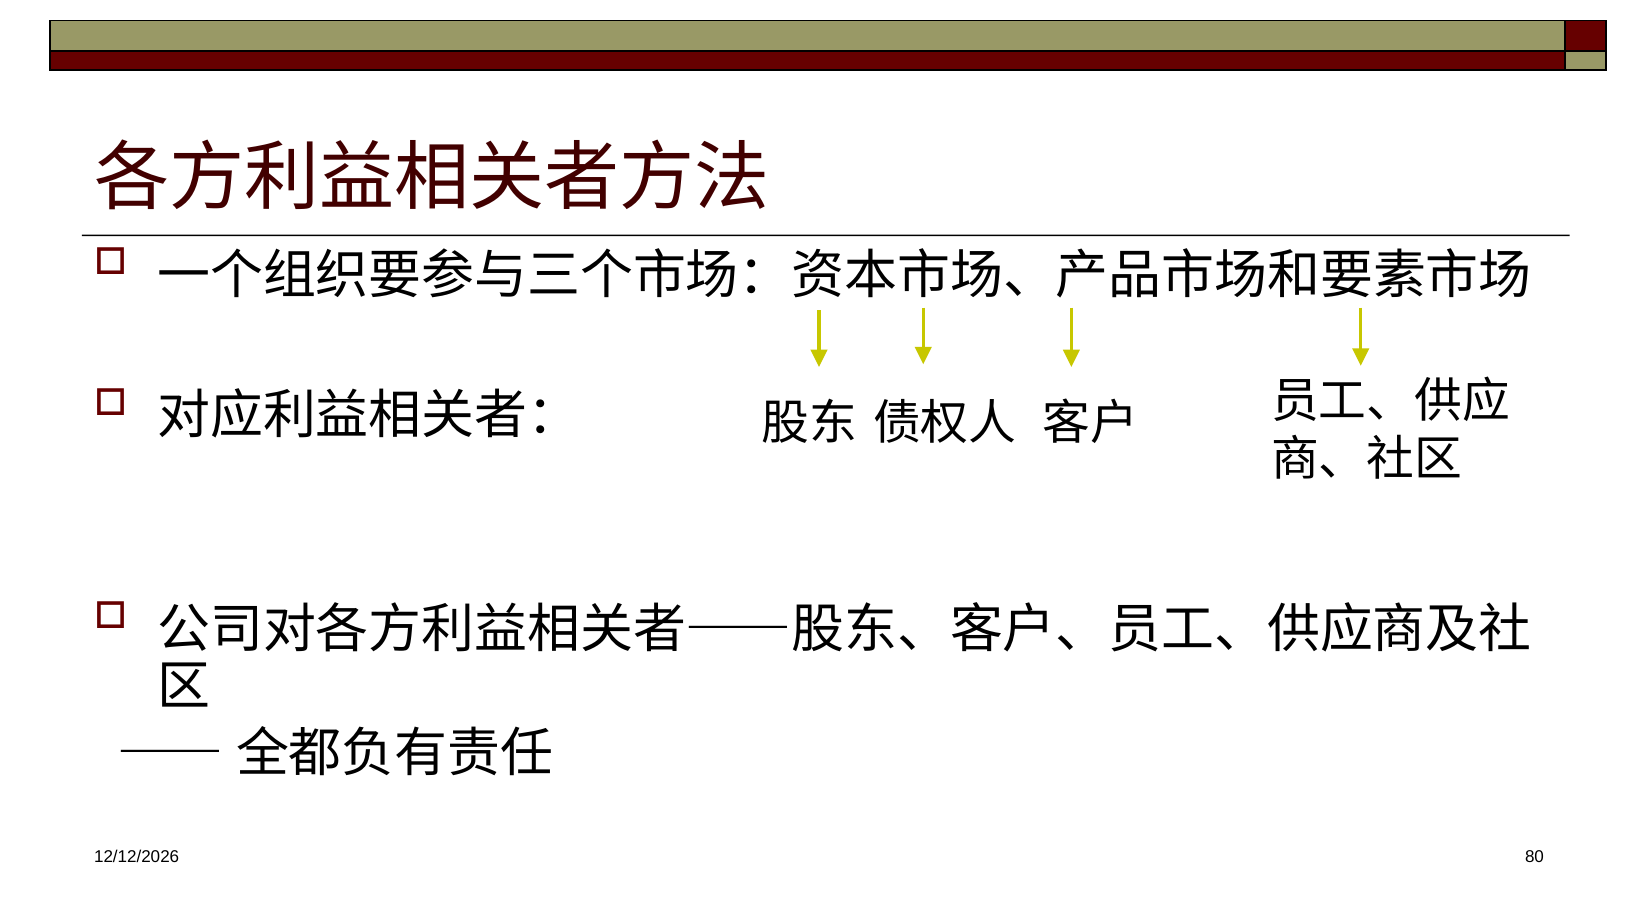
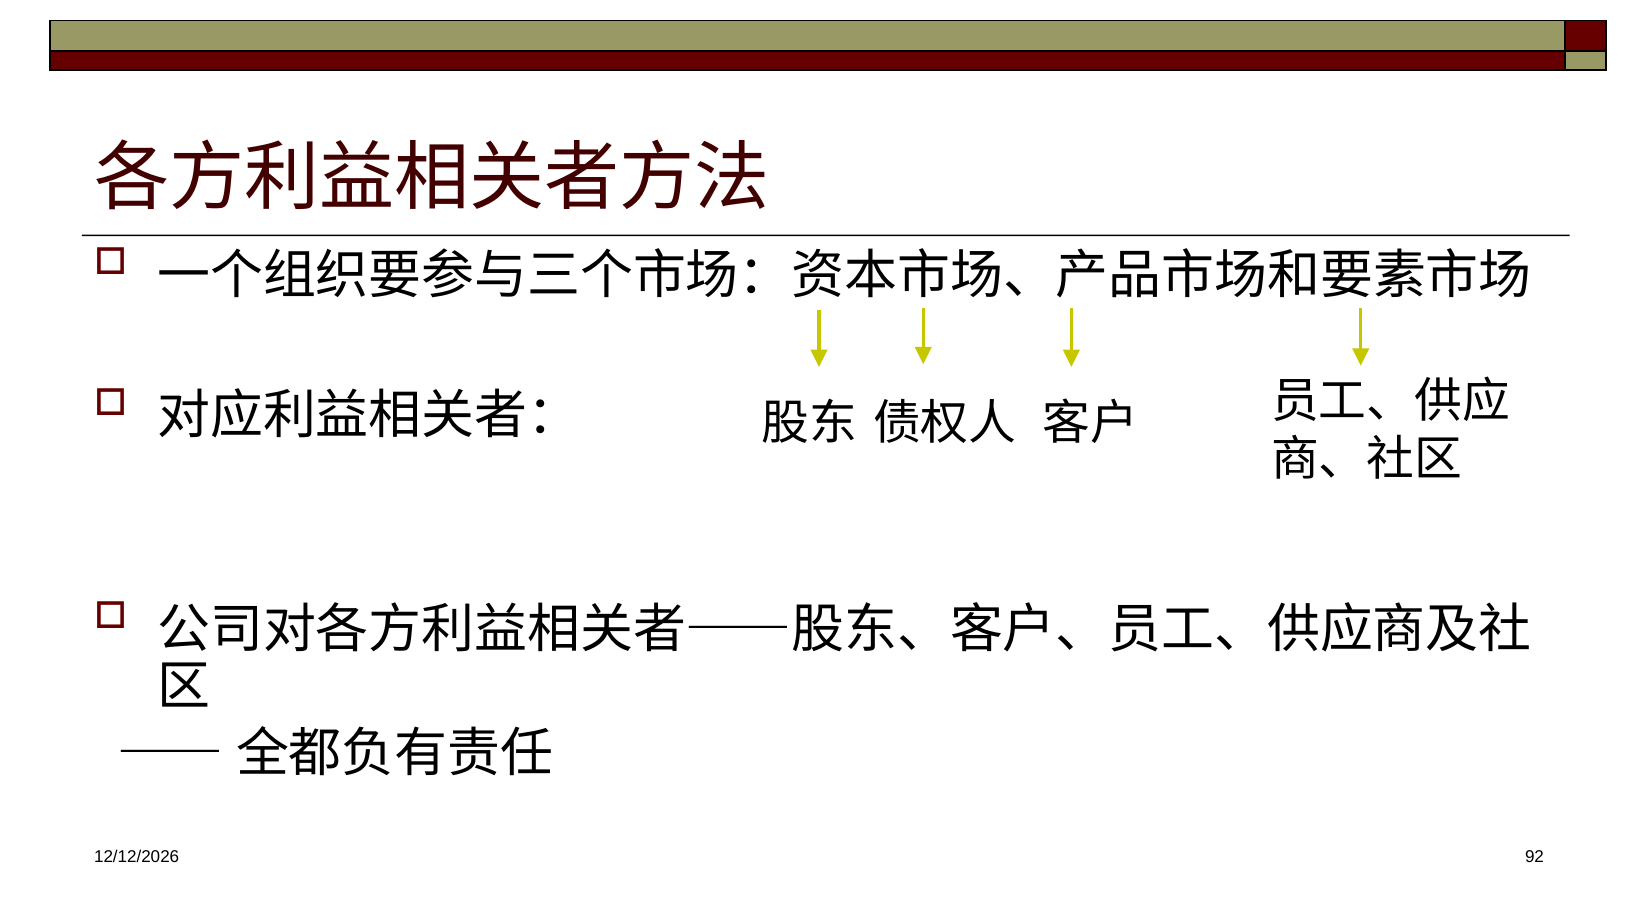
80: 80 -> 92 (1534, 857)
